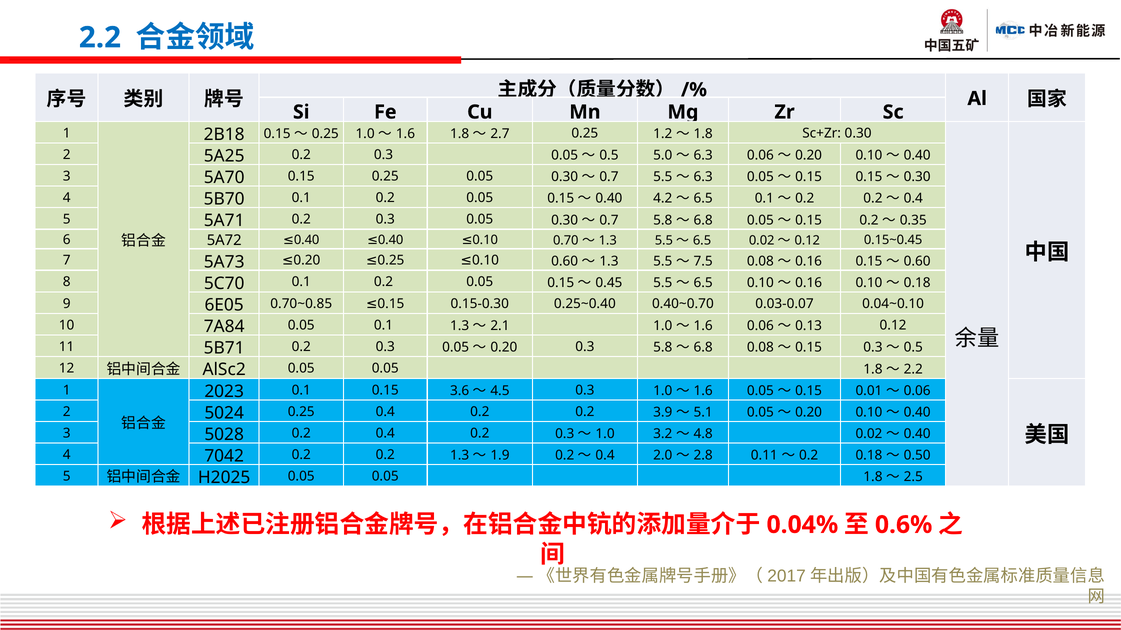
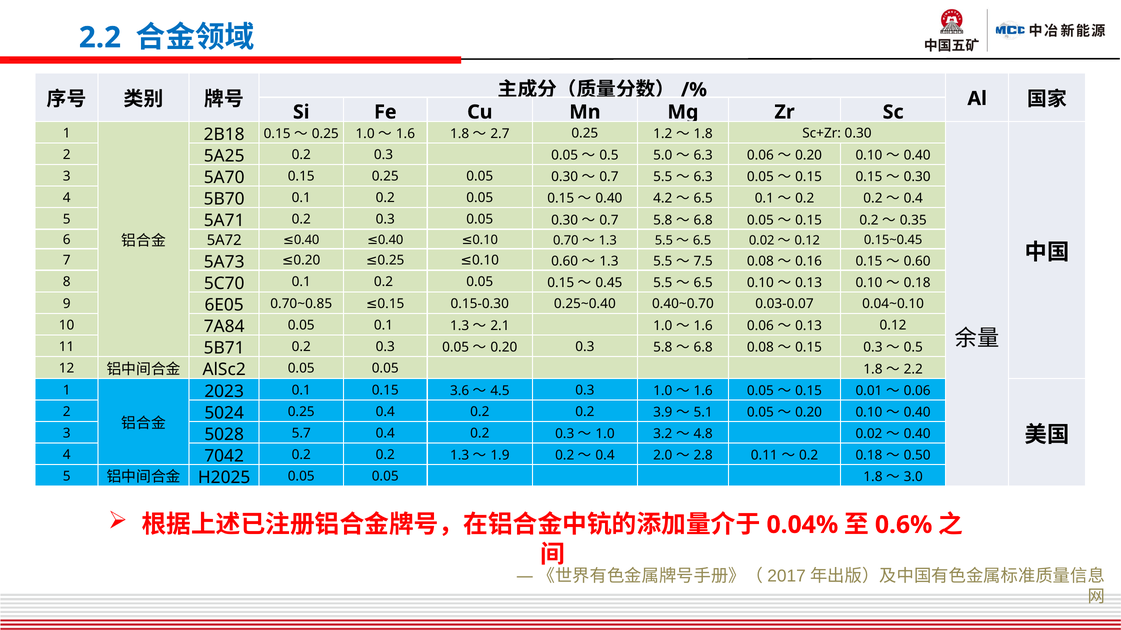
0.16: 0.16 -> 0.13 (809, 283)
0.2: 0.2 -> 5.7 (301, 433)
2.5: 2.5 -> 3.0 (913, 477)
